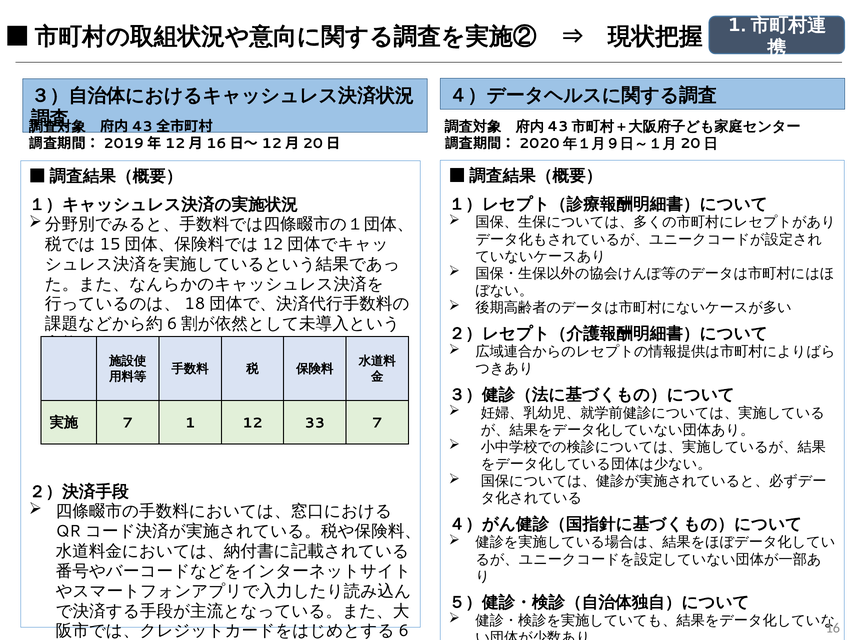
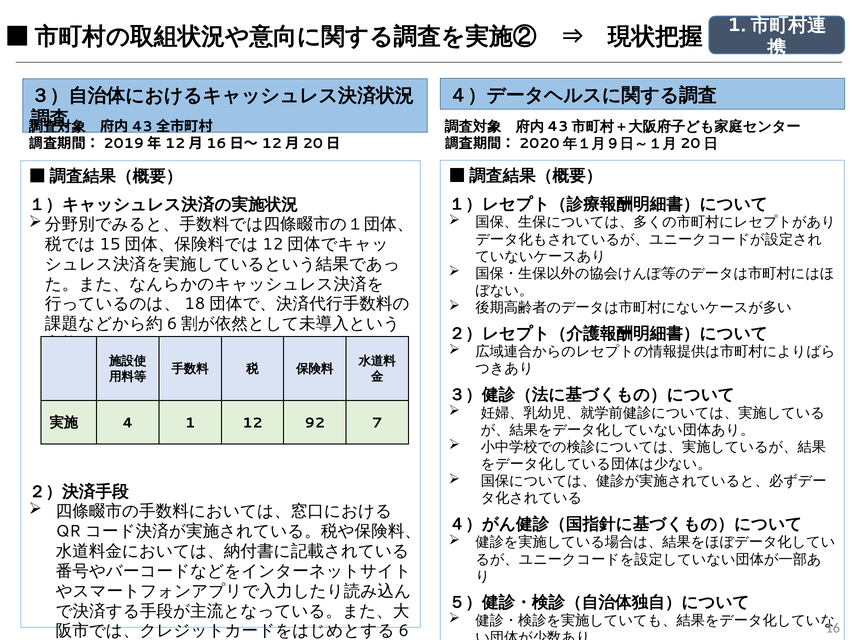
7: 7 -> 4 (128, 423)
33: 33 -> 92 (315, 423)
